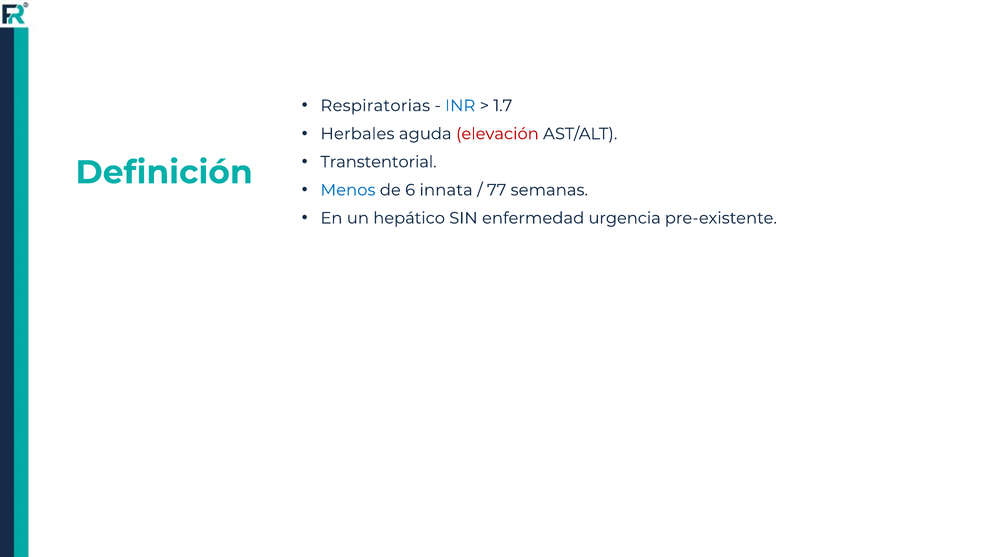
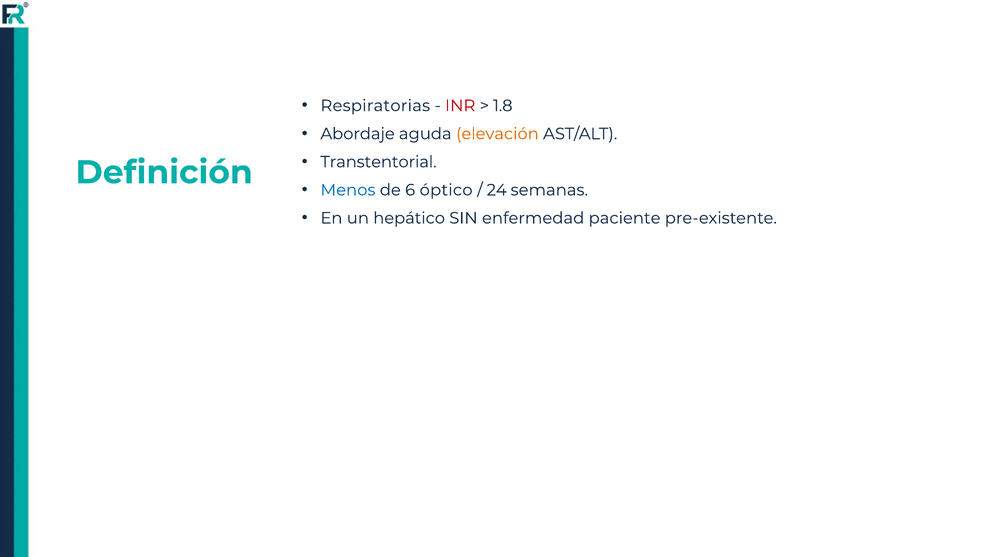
INR colour: blue -> red (460, 106)
1.7: 1.7 -> 1.8 (503, 106)
Herbales: Herbales -> Abordaje (358, 134)
elevación colour: red -> orange (497, 134)
innata: innata -> óptico (446, 190)
77: 77 -> 24 (497, 190)
urgencia: urgencia -> paciente (625, 218)
